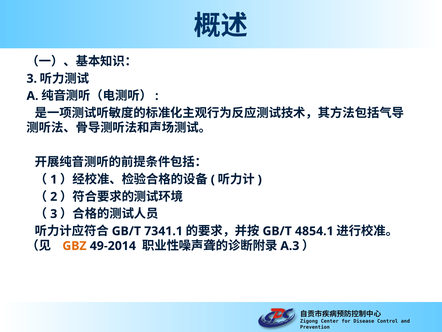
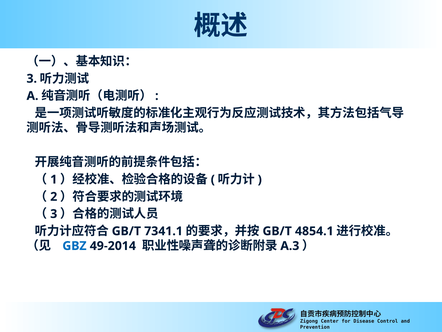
GBZ colour: orange -> blue (74, 246)
